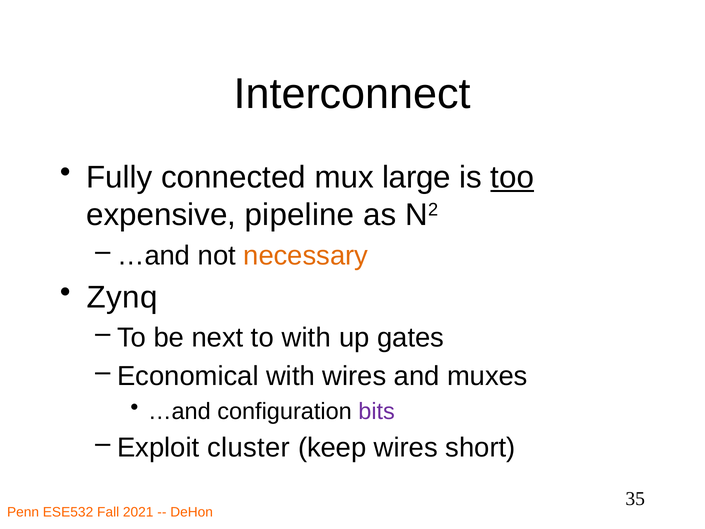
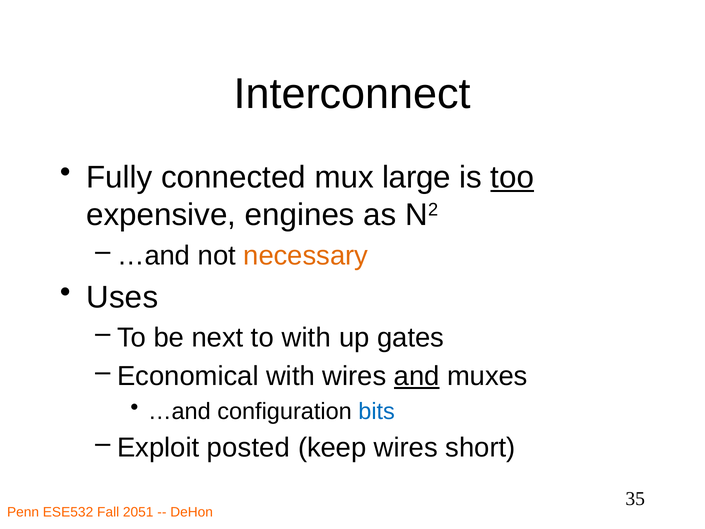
pipeline: pipeline -> engines (300, 215)
Zynq: Zynq -> Uses (122, 297)
and underline: none -> present (417, 376)
bits colour: purple -> blue (377, 411)
cluster: cluster -> posted (249, 447)
2021: 2021 -> 2051 (138, 512)
